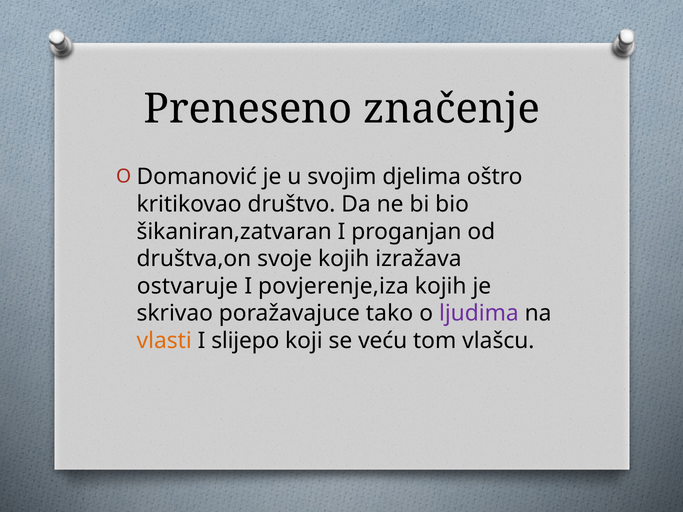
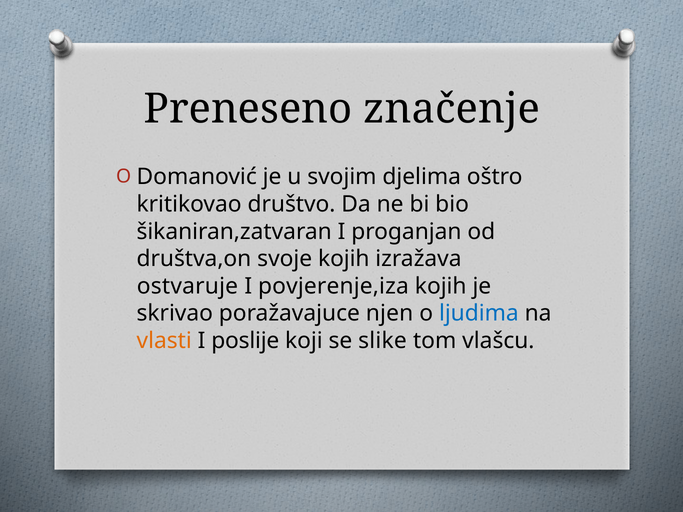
tako: tako -> njen (390, 314)
ljudima colour: purple -> blue (479, 314)
slijepo: slijepo -> poslije (245, 341)
veću: veću -> slike (383, 341)
